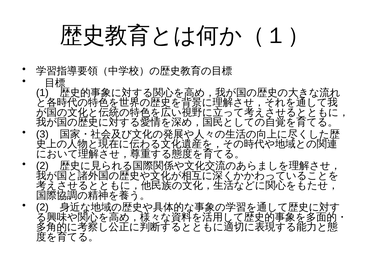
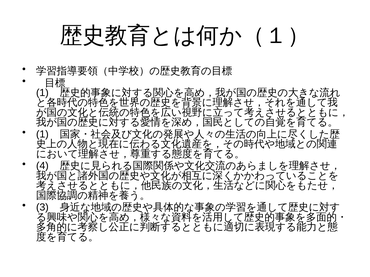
3: 3 -> 1 (42, 134)
2: 2 -> 4 (42, 166)
2: 2 -> 3 (42, 208)
